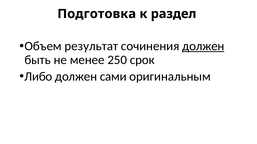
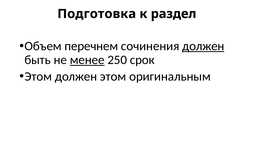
результат: результат -> перечнем (91, 46)
менее underline: none -> present (87, 60)
Либо: Либо -> Этом (38, 77)
должен сами: сами -> этом (113, 77)
